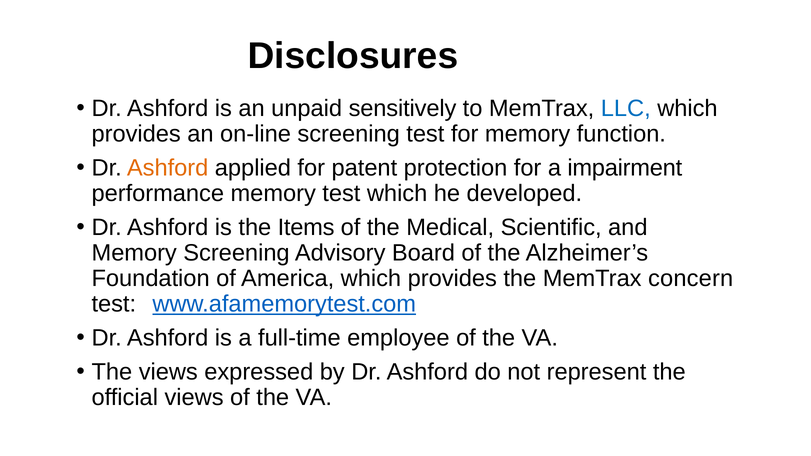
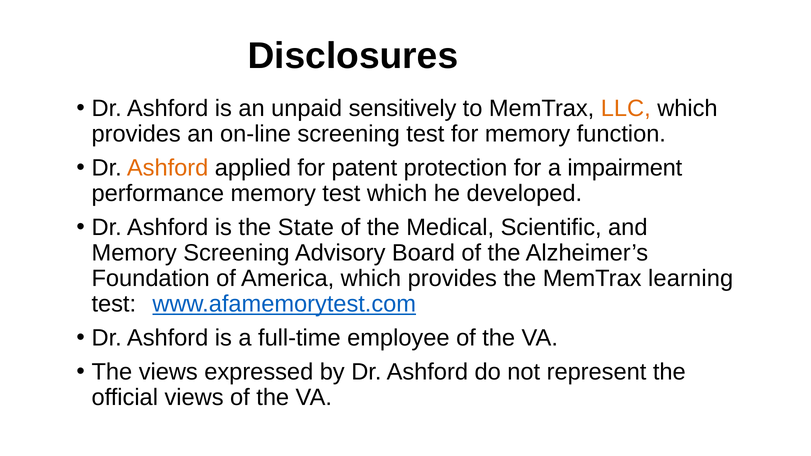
LLC colour: blue -> orange (626, 108)
Items: Items -> State (306, 227)
concern: concern -> learning (691, 279)
